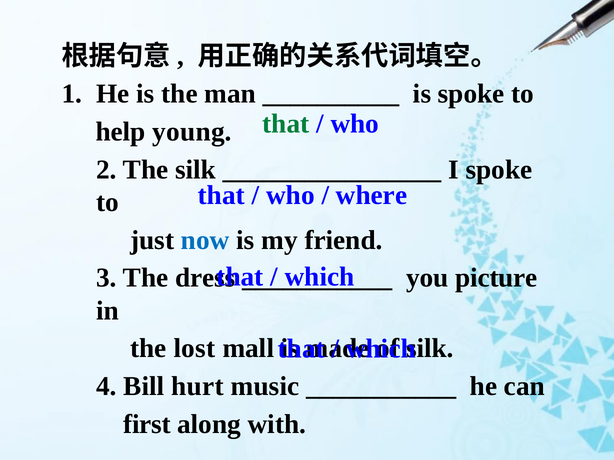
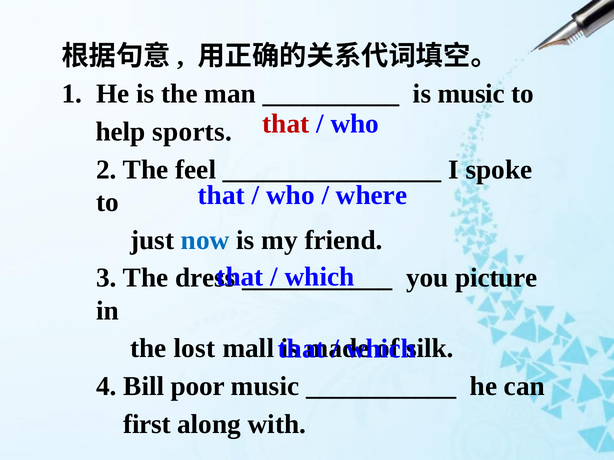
is spoke: spoke -> music (471, 94)
that colour: green -> red (286, 124)
young: young -> sports (192, 132)
The silk: silk -> feel (196, 170)
hurt: hurt -> poor (198, 387)
